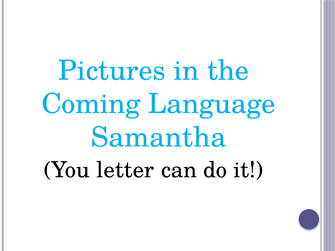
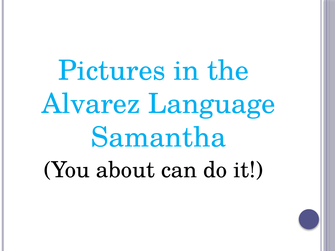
Coming: Coming -> Alvarez (91, 104)
letter: letter -> about (125, 170)
